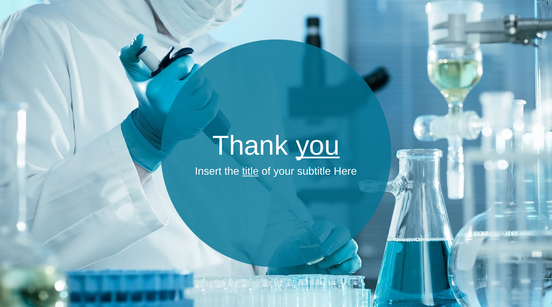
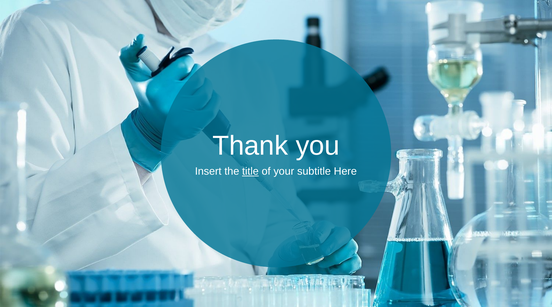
you underline: present -> none (318, 146)
